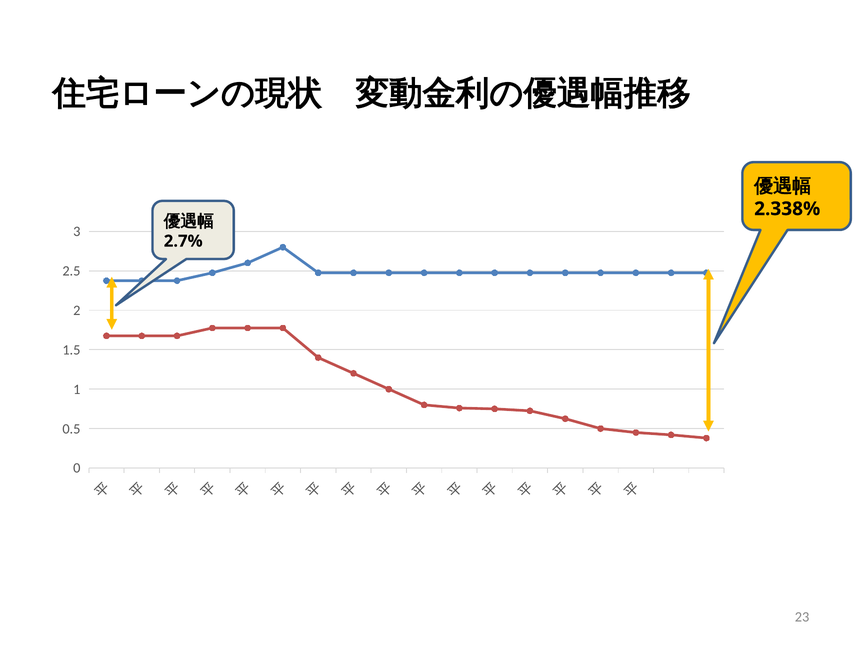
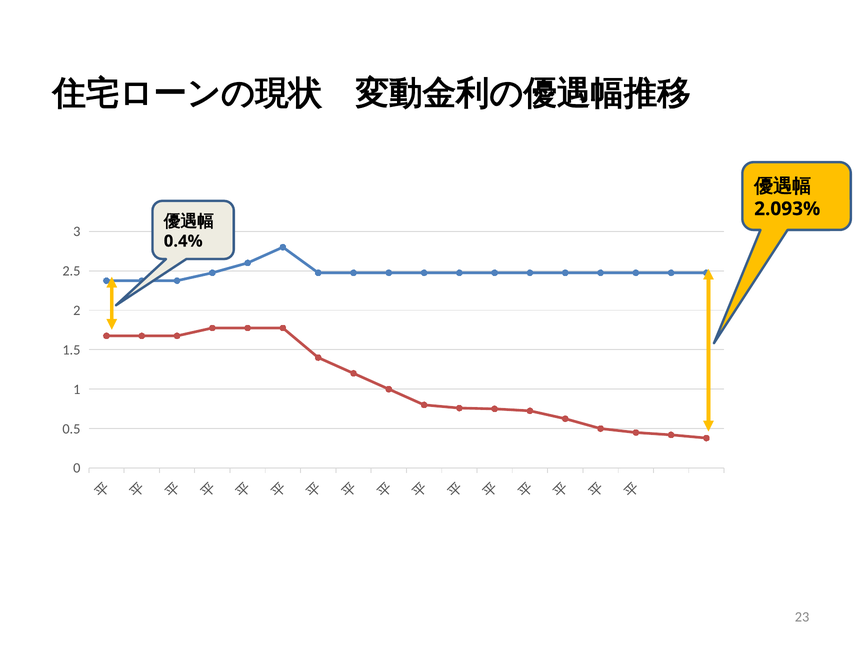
2.338%: 2.338% -> 2.093% (787, 209)
2.7%: 2.7% -> 0.4% (183, 241)
